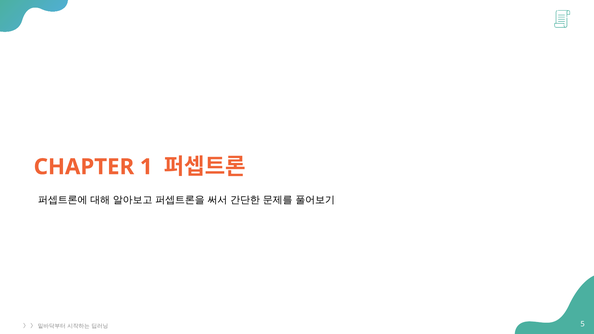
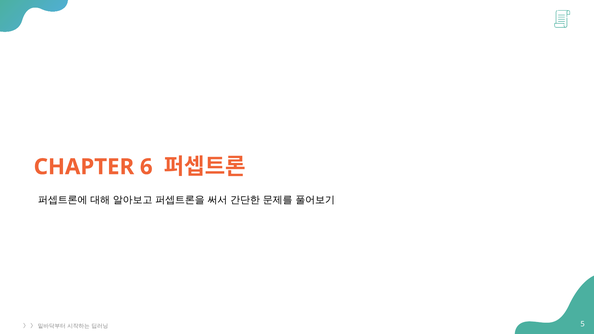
1: 1 -> 6 (146, 167)
